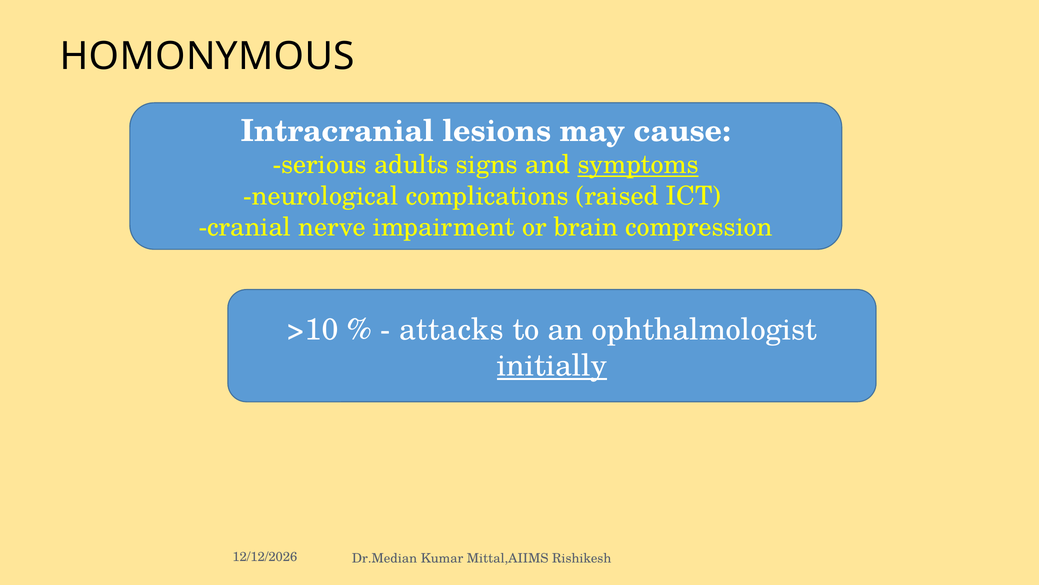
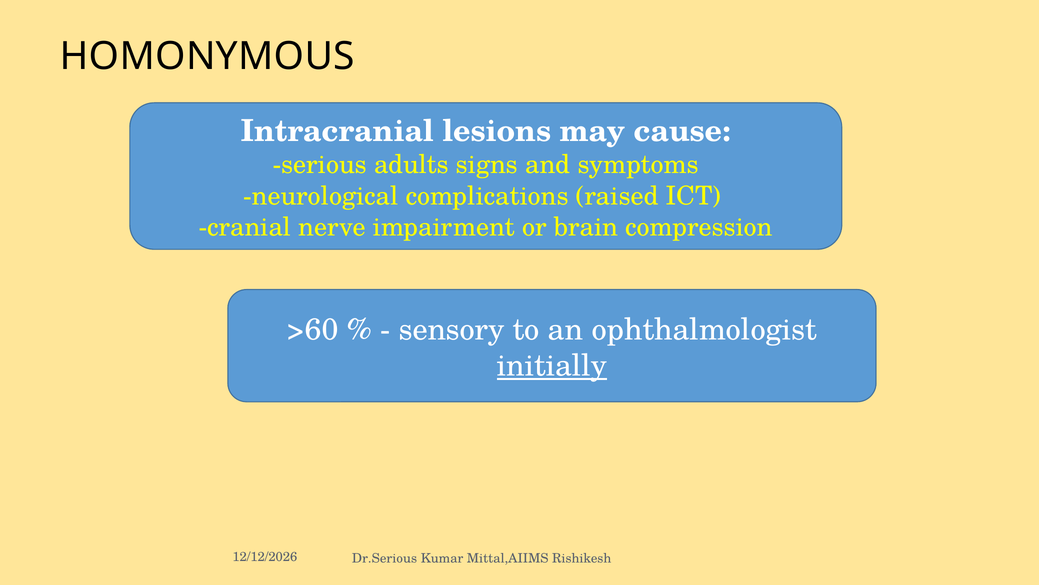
symptoms underline: present -> none (638, 165)
>10: >10 -> >60 (312, 329)
attacks: attacks -> sensory (452, 329)
Dr.Median: Dr.Median -> Dr.Serious (385, 558)
